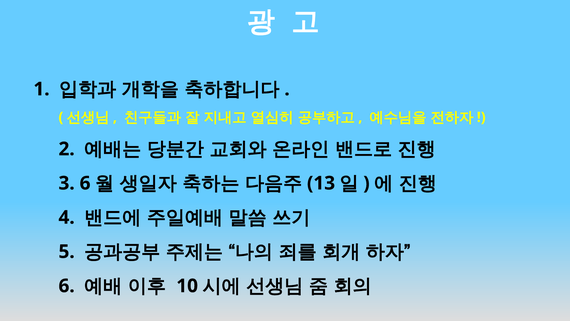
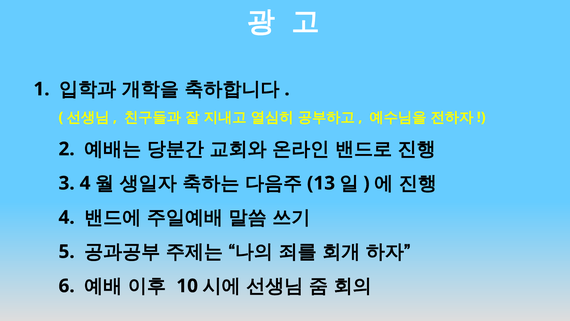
3 6: 6 -> 4 (85, 183)
